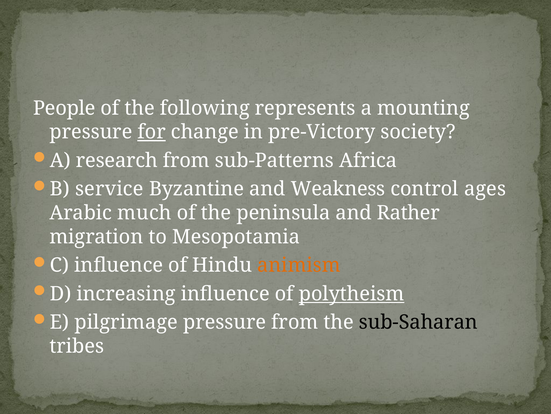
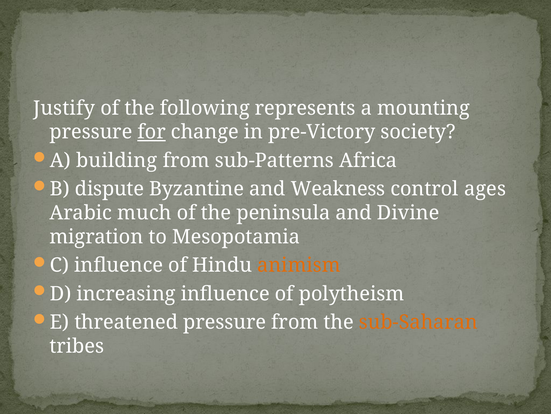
People: People -> Justify (64, 108)
research: research -> building (117, 160)
service: service -> dispute (110, 189)
Rather: Rather -> Divine (408, 213)
polytheism underline: present -> none (352, 293)
pilgrimage: pilgrimage -> threatened (126, 322)
sub-Saharan colour: black -> orange (418, 322)
